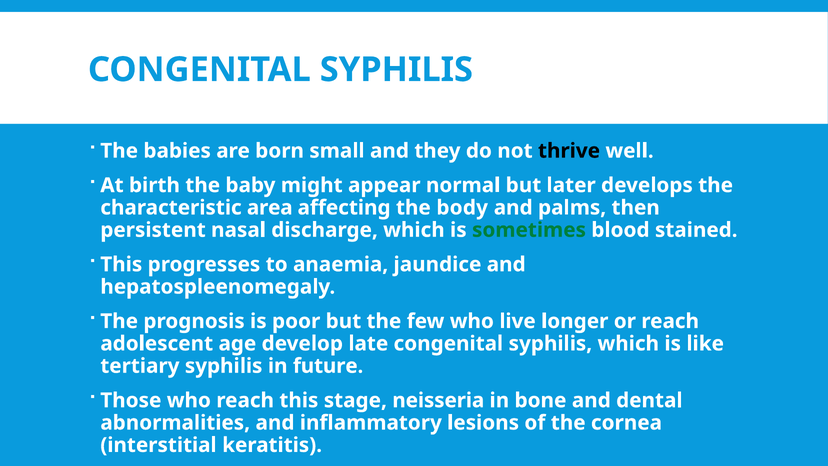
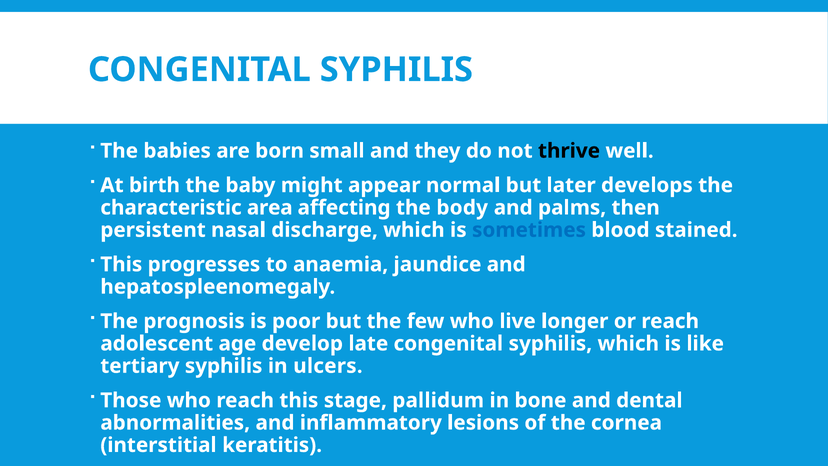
sometimes colour: green -> blue (529, 230)
future: future -> ulcers (328, 366)
neisseria: neisseria -> pallidum (438, 400)
